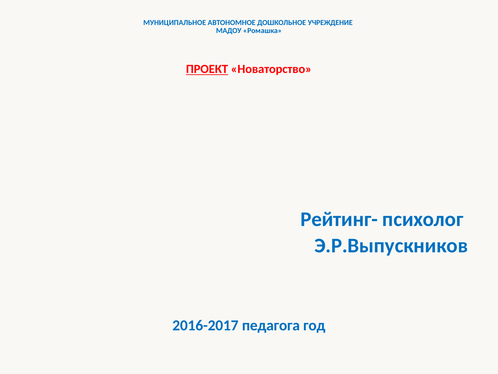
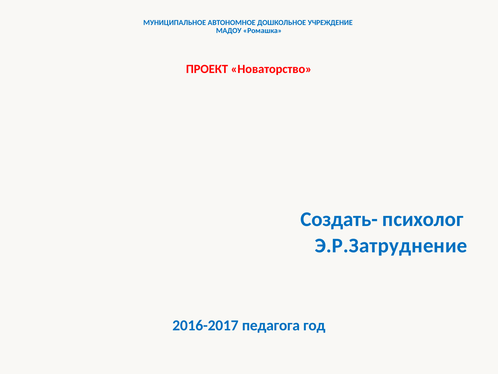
ПРОЕКТ underline: present -> none (207, 69)
Рейтинг-: Рейтинг- -> Создать- (339, 219)
Э.Р.Выпускников: Э.Р.Выпускников -> Э.Р.Затруднение (391, 245)
